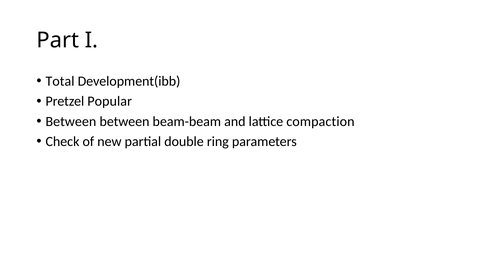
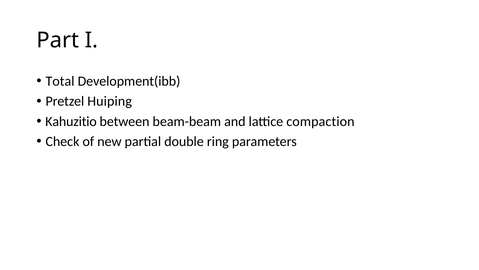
Popular: Popular -> Huiping (110, 101)
Between: Between -> Kahuzitio (71, 121)
